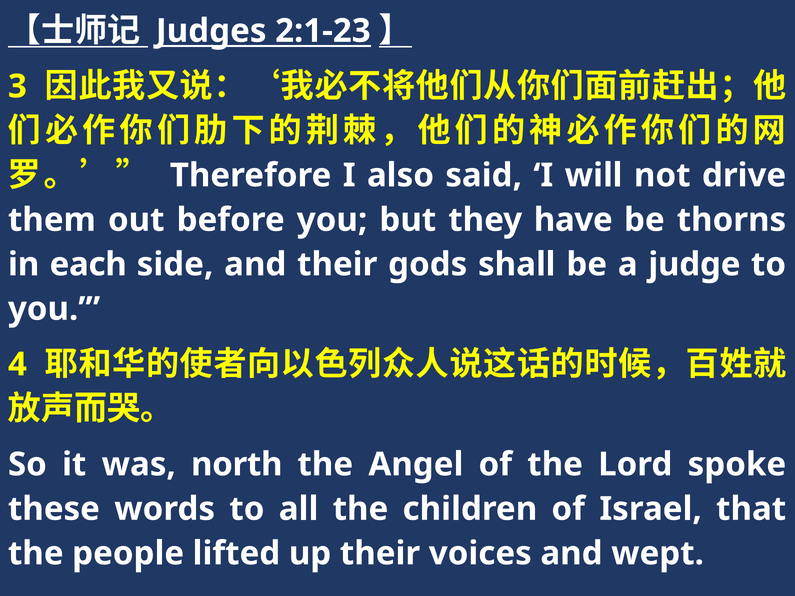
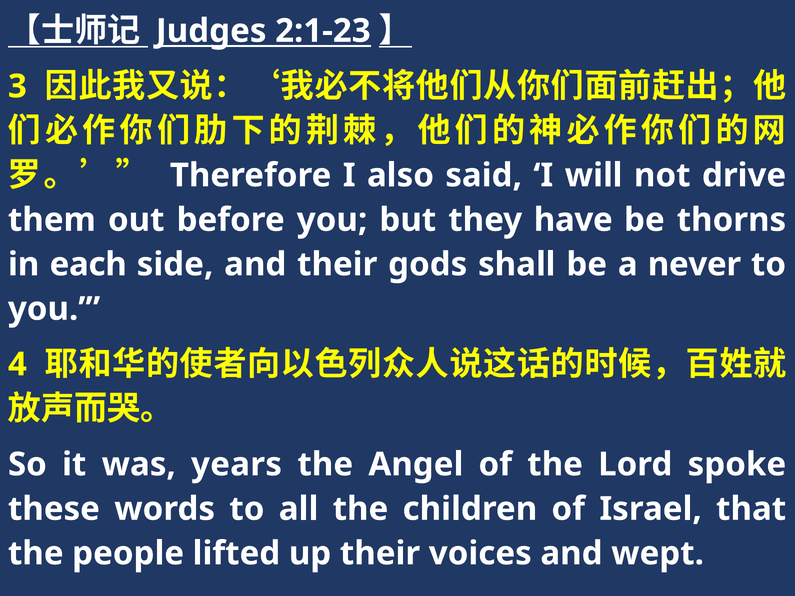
judge: judge -> never (694, 265)
north: north -> years (236, 465)
